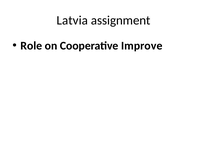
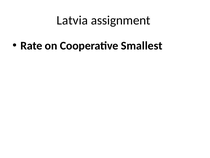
Role: Role -> Rate (31, 46)
Improve: Improve -> Smallest (142, 46)
